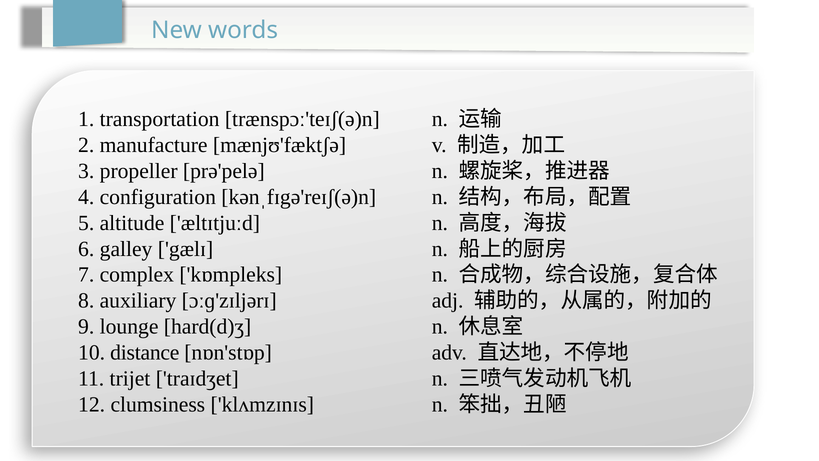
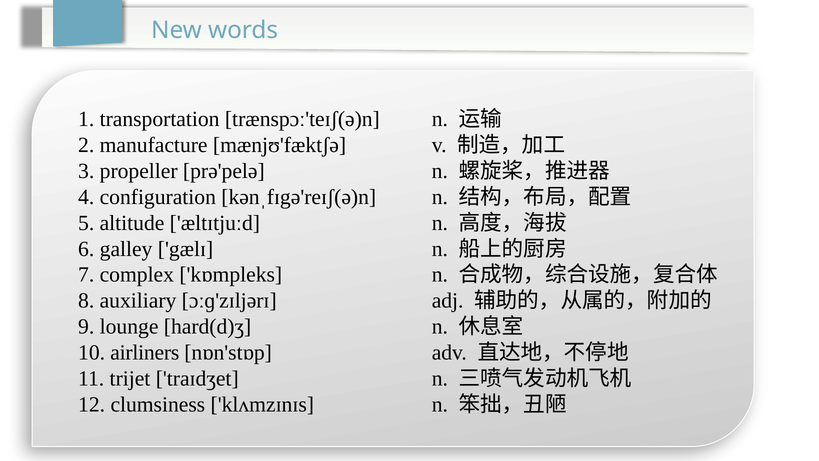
distance: distance -> airliners (145, 352)
